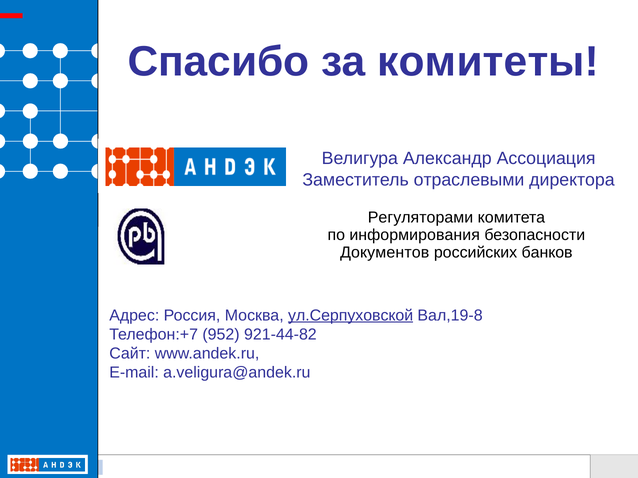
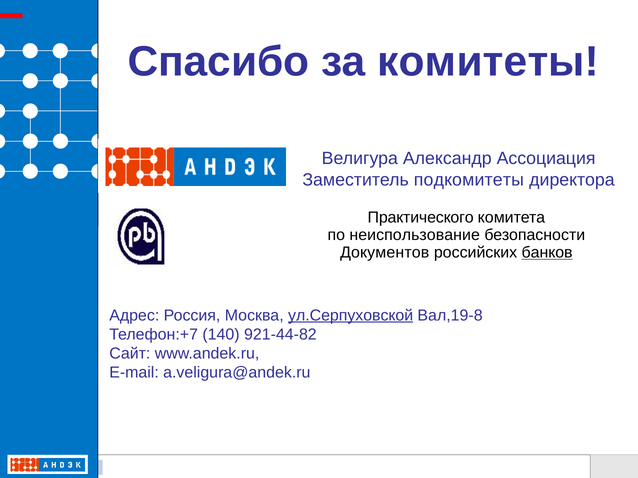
отраслевыми: отраслевыми -> подкомитеты (469, 180)
Регуляторами: Регуляторами -> Практического (421, 218)
информирования: информирования -> неиспользование (415, 235)
банков underline: none -> present (547, 253)
952: 952 -> 140 (221, 335)
